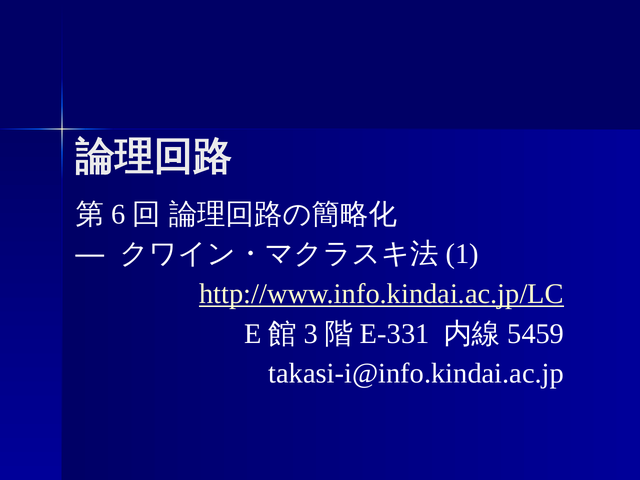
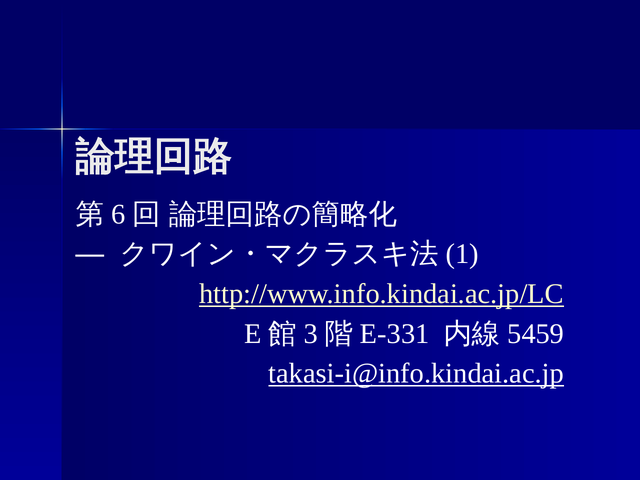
takasi-i@info.kindai.ac.jp underline: none -> present (416, 374)
